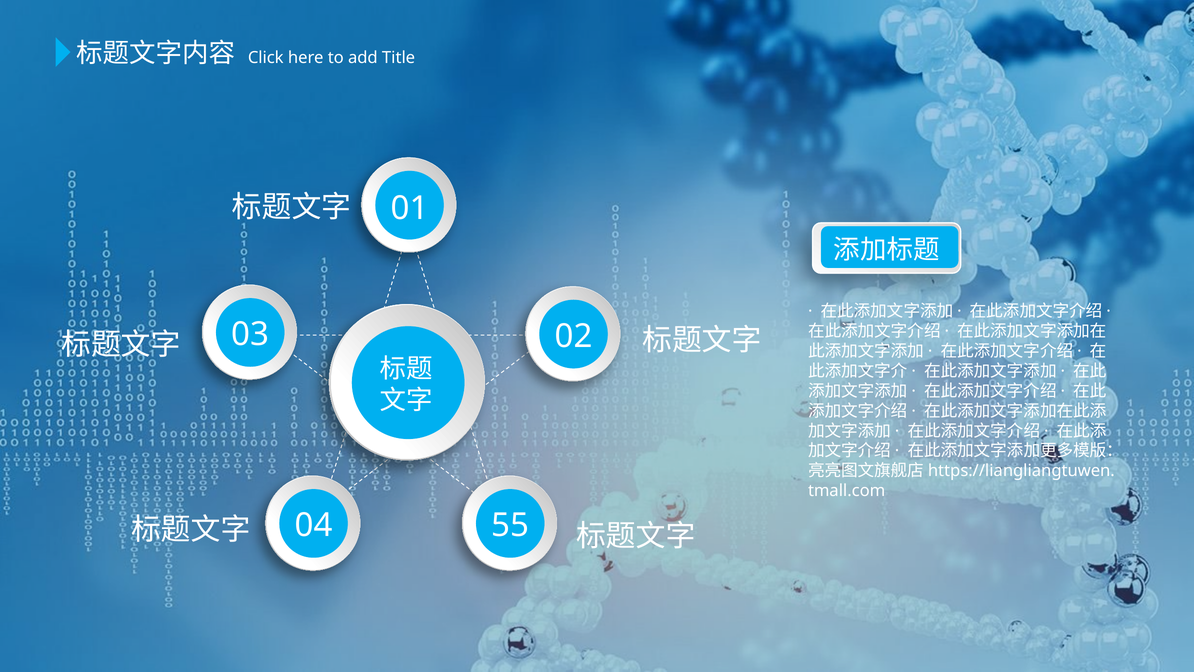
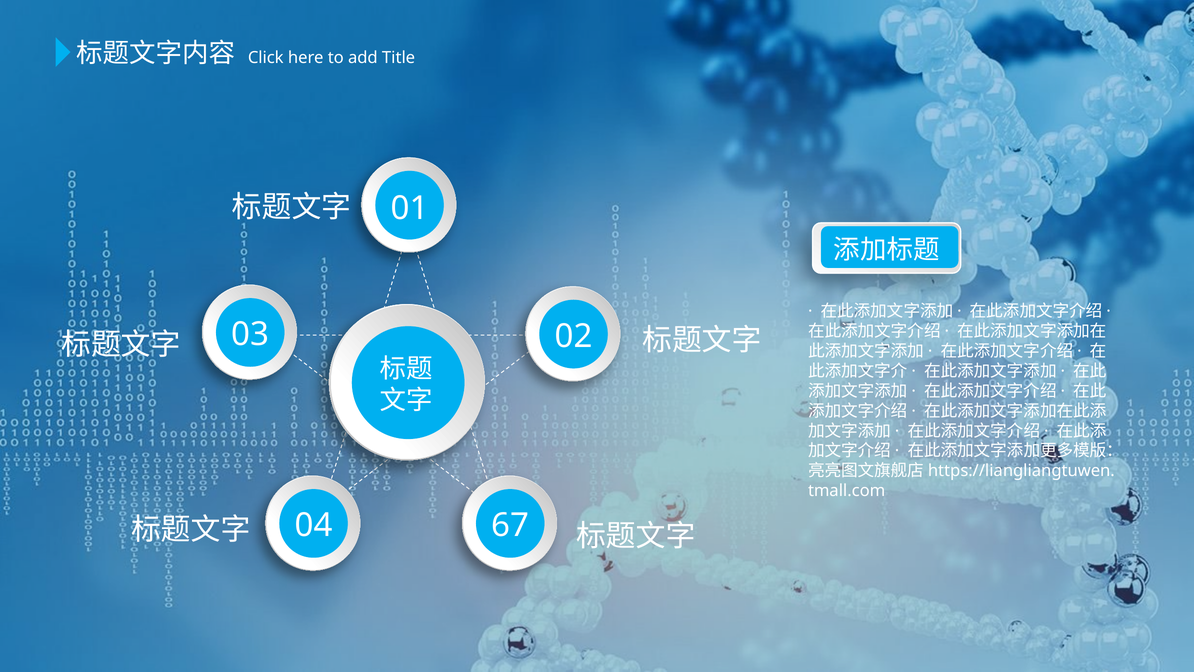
55: 55 -> 67 (510, 525)
